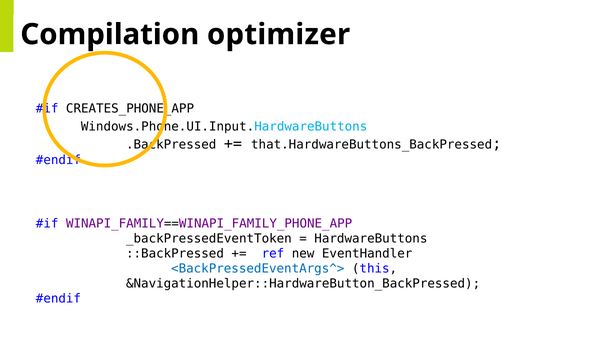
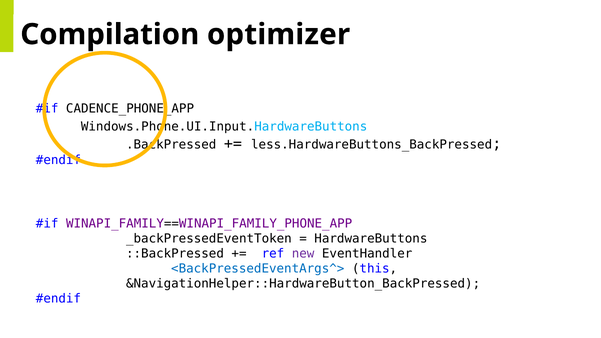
CREATES_PHONE_APP: CREATES_PHONE_APP -> CADENCE_PHONE_APP (130, 109)
that.HardwareButtons_BackPressed: that.HardwareButtons_BackPressed -> less.HardwareButtons_BackPressed (372, 145)
new colour: black -> purple (303, 253)
